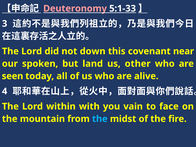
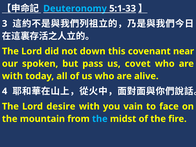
Deuteronomy colour: pink -> light blue (75, 9)
land: land -> pass (93, 64)
other: other -> covet (138, 64)
seen: seen -> with (12, 76)
within: within -> desire (61, 106)
